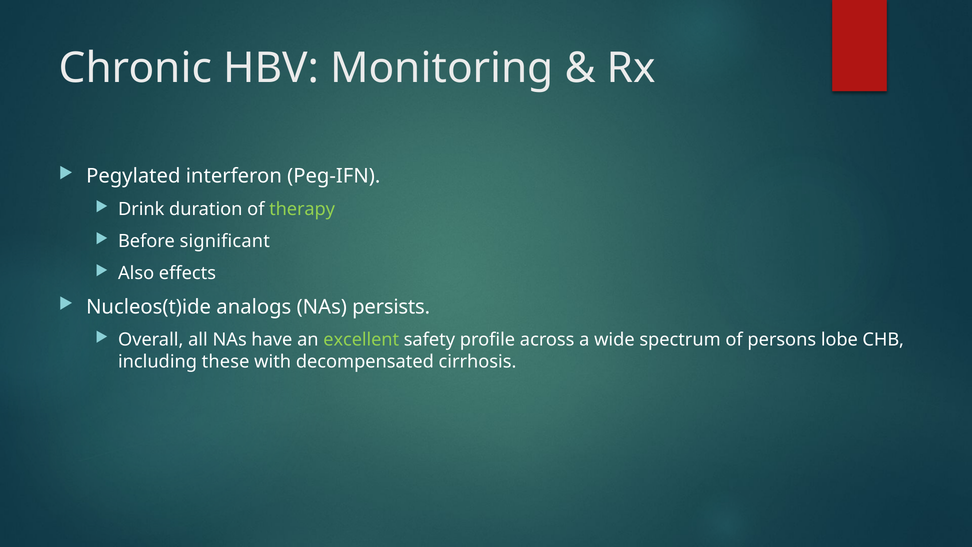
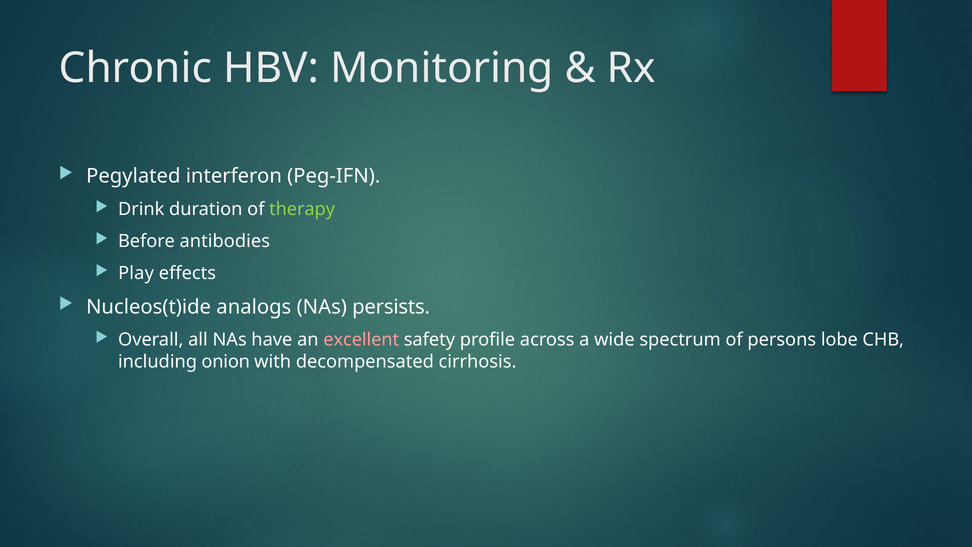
significant: significant -> antibodies (225, 241)
Also: Also -> Play (136, 273)
excellent colour: light green -> pink (361, 340)
these: these -> onion (226, 362)
